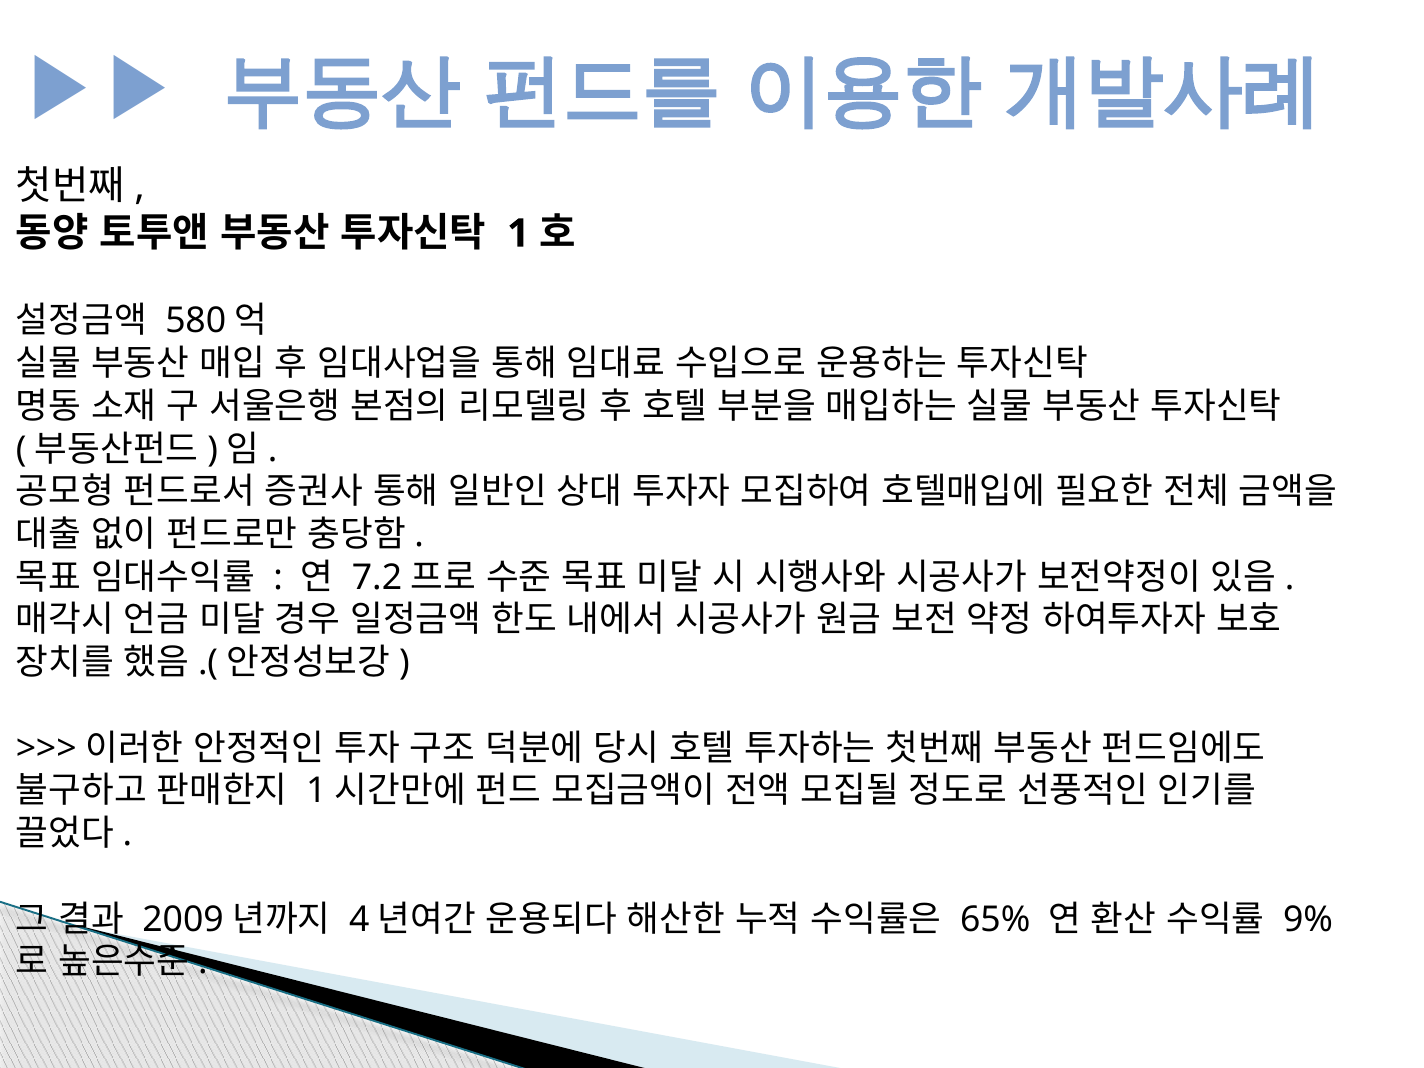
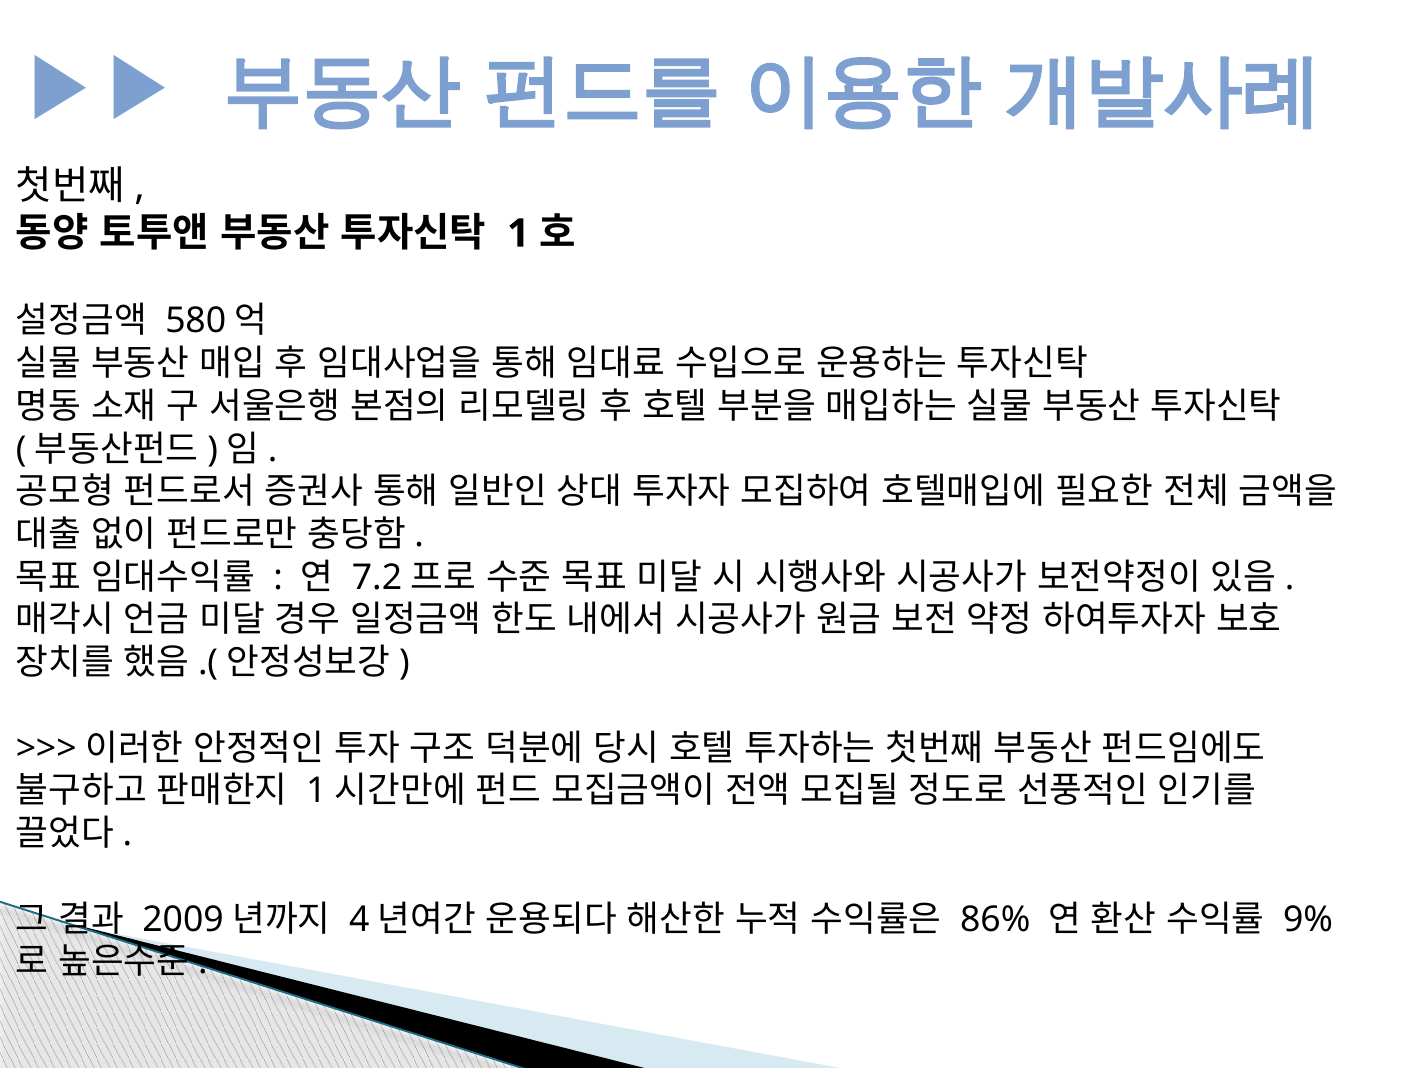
65%: 65% -> 86% (995, 919)
